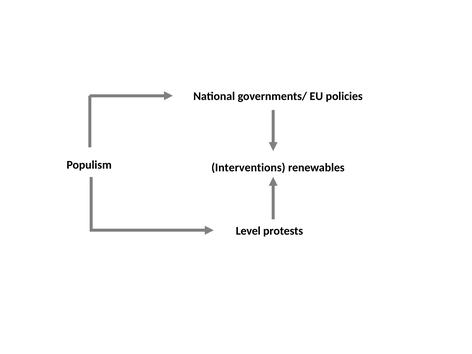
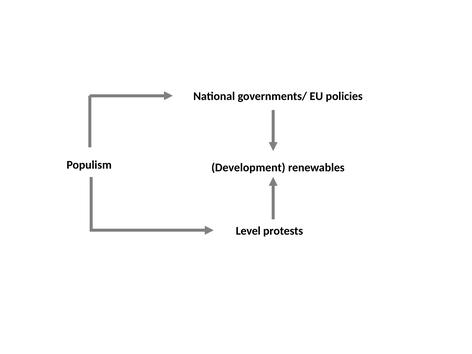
Interventions: Interventions -> Development (248, 168)
